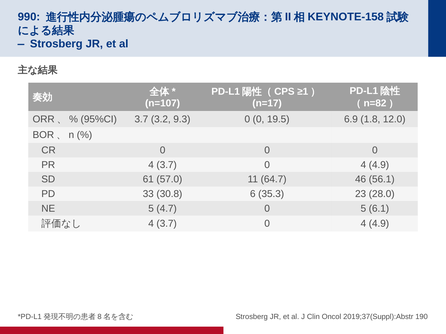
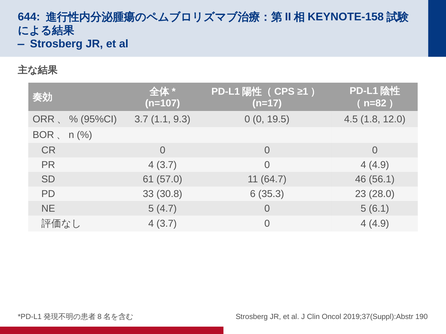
990: 990 -> 644 (29, 17)
3.2: 3.2 -> 1.1 (161, 119)
6.9: 6.9 -> 4.5 (351, 119)
